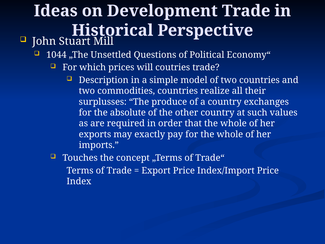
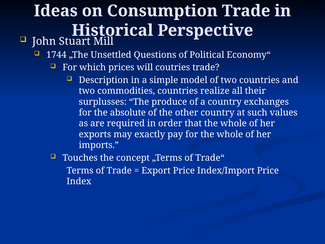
Development: Development -> Consumption (162, 11)
1044: 1044 -> 1744 (56, 55)
